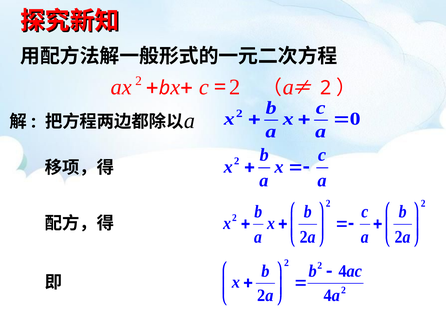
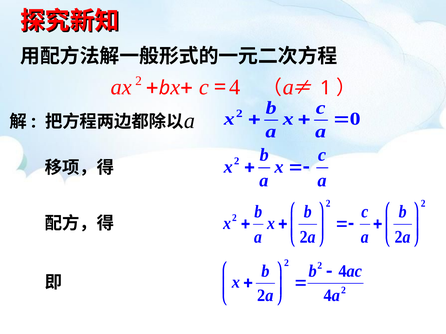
2: 2 -> 4 (235, 87)
2: 2 -> 1 (326, 88)
